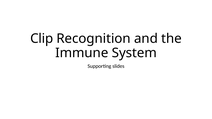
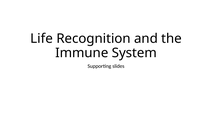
Clip: Clip -> Life (42, 39)
